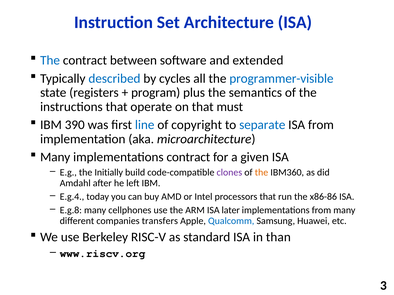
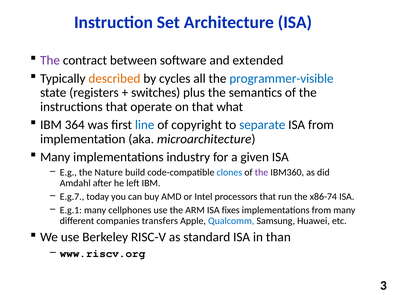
The colour: blue -> purple (50, 60)
described colour: blue -> orange (114, 79)
program: program -> switches (156, 93)
must: must -> what (230, 107)
390: 390 -> 364 (75, 125)
implementations contract: contract -> industry (188, 157)
Initially: Initially -> Nature (109, 173)
clones colour: purple -> blue (229, 173)
the colour: orange -> purple (261, 173)
E.g.4: E.g.4 -> E.g.7 (72, 197)
x86-86: x86-86 -> x86-74 (323, 197)
E.g.8: E.g.8 -> E.g.1 (71, 211)
later: later -> fixes (231, 211)
